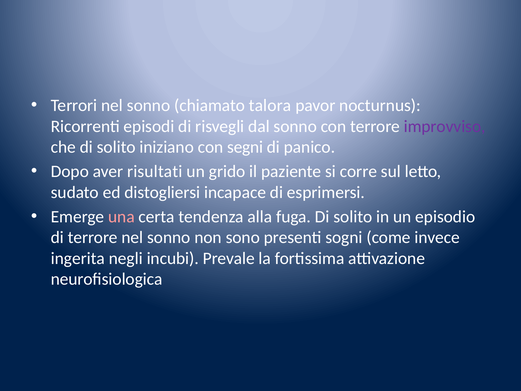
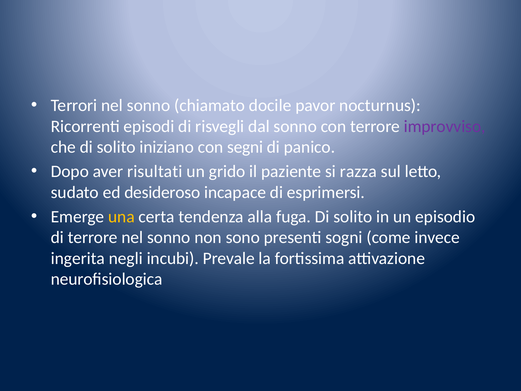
talora: talora -> docile (270, 105)
corre: corre -> razza (358, 171)
distogliersi: distogliersi -> desideroso (162, 192)
una colour: pink -> yellow (121, 217)
